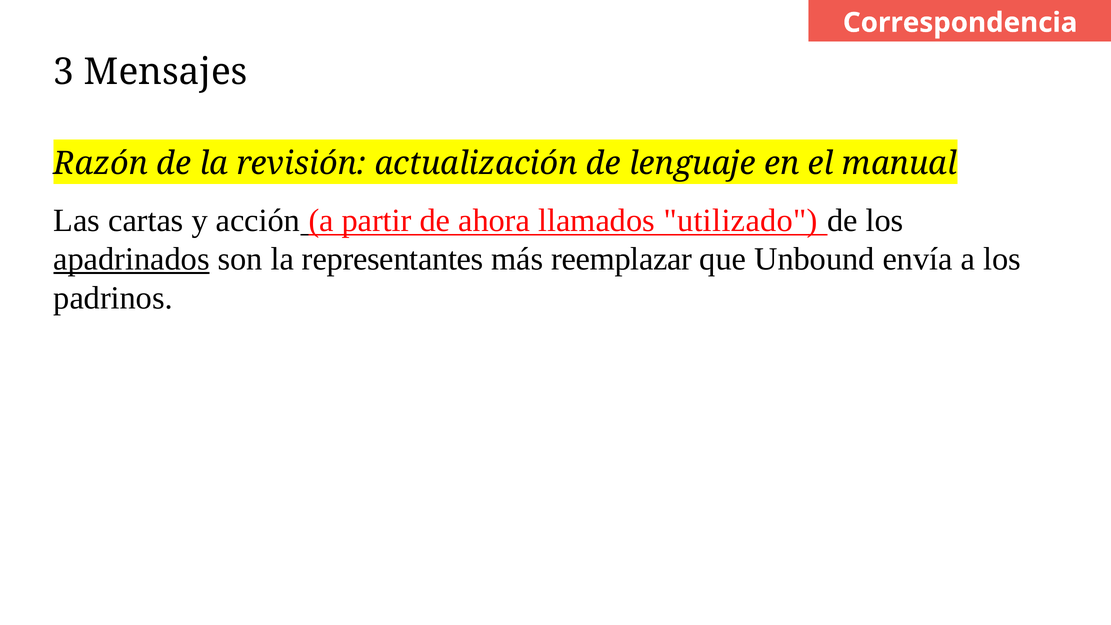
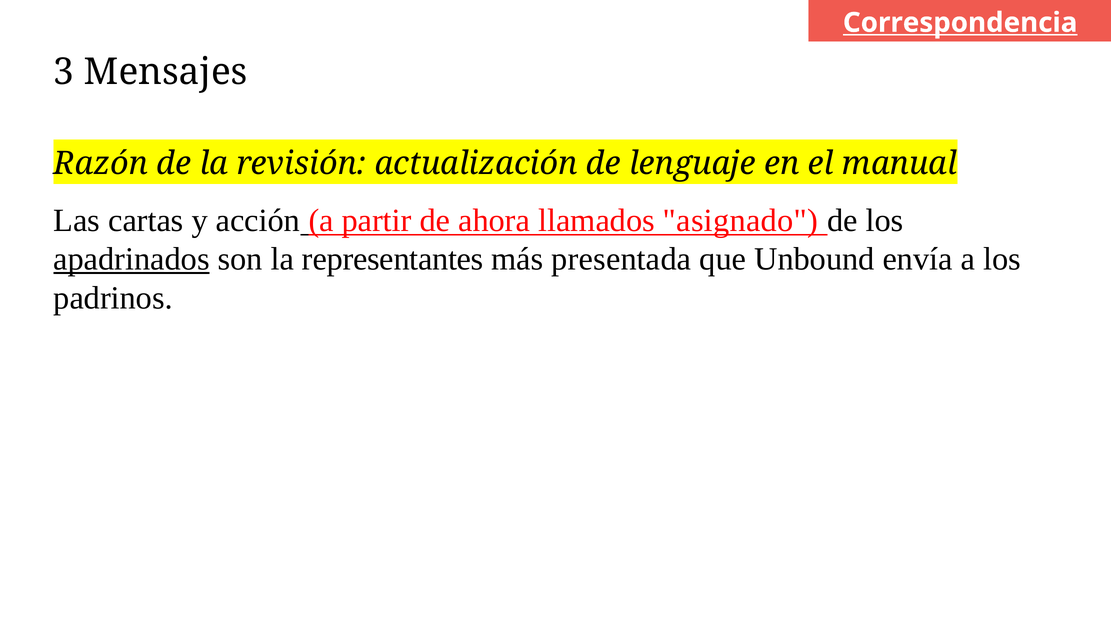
Correspondencia underline: none -> present (960, 23)
utilizado: utilizado -> asignado (741, 220)
reemplazar: reemplazar -> presentada (621, 259)
